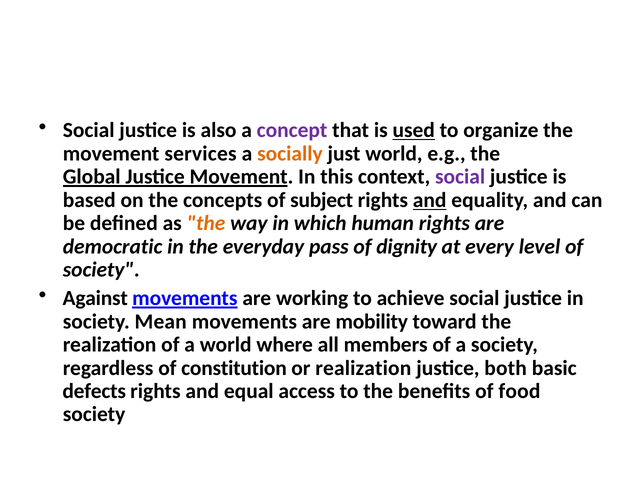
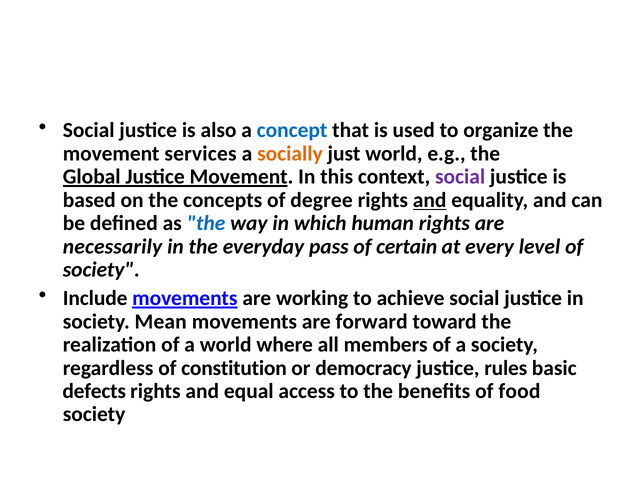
concept colour: purple -> blue (292, 130)
used underline: present -> none (414, 130)
subject: subject -> degree (321, 200)
the colour: orange -> blue (206, 223)
democratic: democratic -> necessarily (112, 247)
dignity: dignity -> certain (407, 247)
Against: Against -> Include (95, 298)
mobility: mobility -> forward (372, 322)
or realization: realization -> democracy (363, 368)
both: both -> rules (506, 368)
